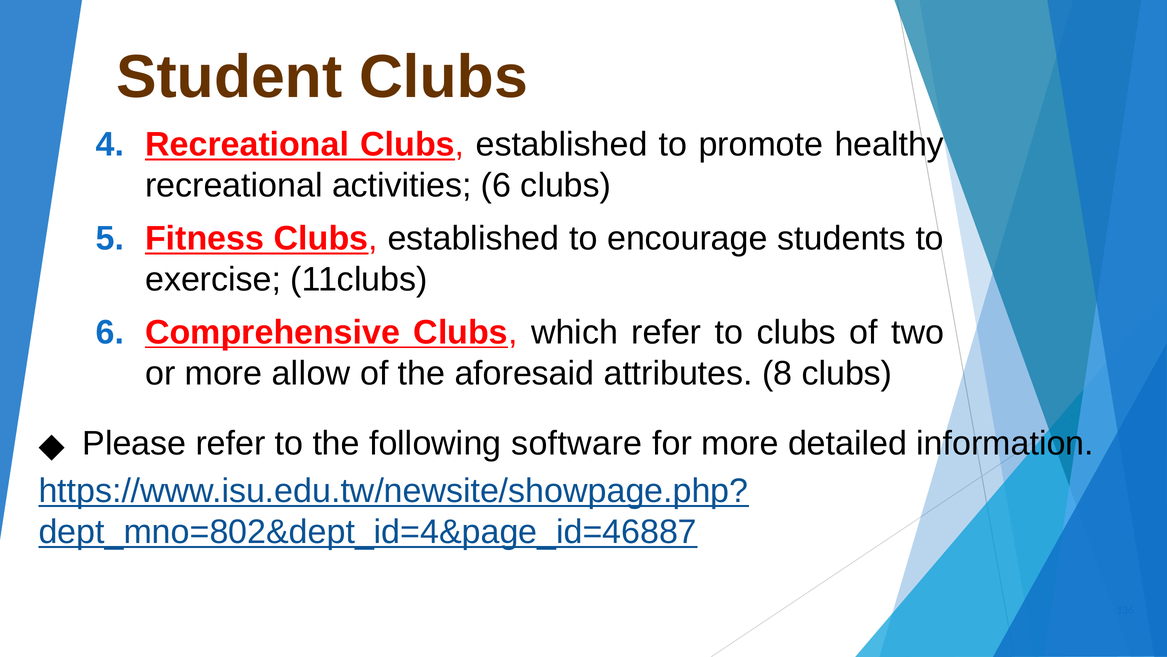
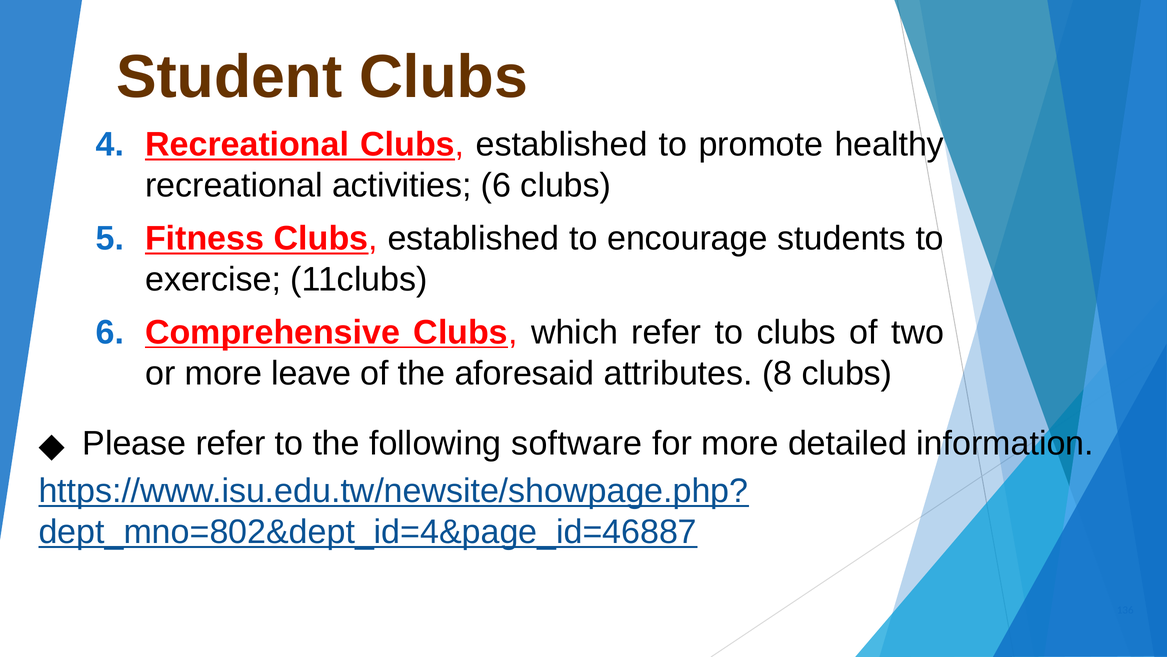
allow: allow -> leave (311, 373)
